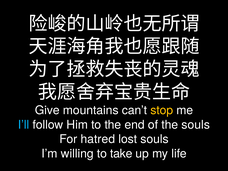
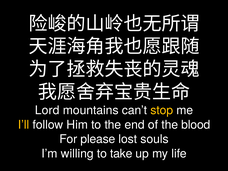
Give: Give -> Lord (47, 110)
I’ll colour: light blue -> yellow (24, 125)
the souls: souls -> blood (196, 125)
hatred: hatred -> please (98, 139)
